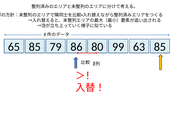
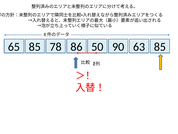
79: 79 -> 78 (56, 47)
80: 80 -> 50 (97, 47)
99: 99 -> 90 (118, 47)
